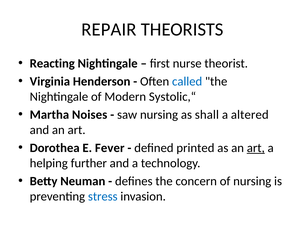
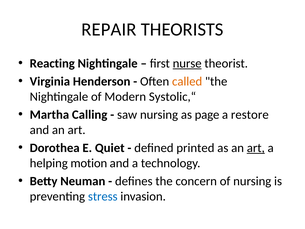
nurse underline: none -> present (187, 63)
called colour: blue -> orange (187, 81)
Noises: Noises -> Calling (90, 115)
shall: shall -> page (207, 115)
altered: altered -> restore (250, 115)
Fever: Fever -> Quiet (110, 148)
further: further -> motion (89, 163)
